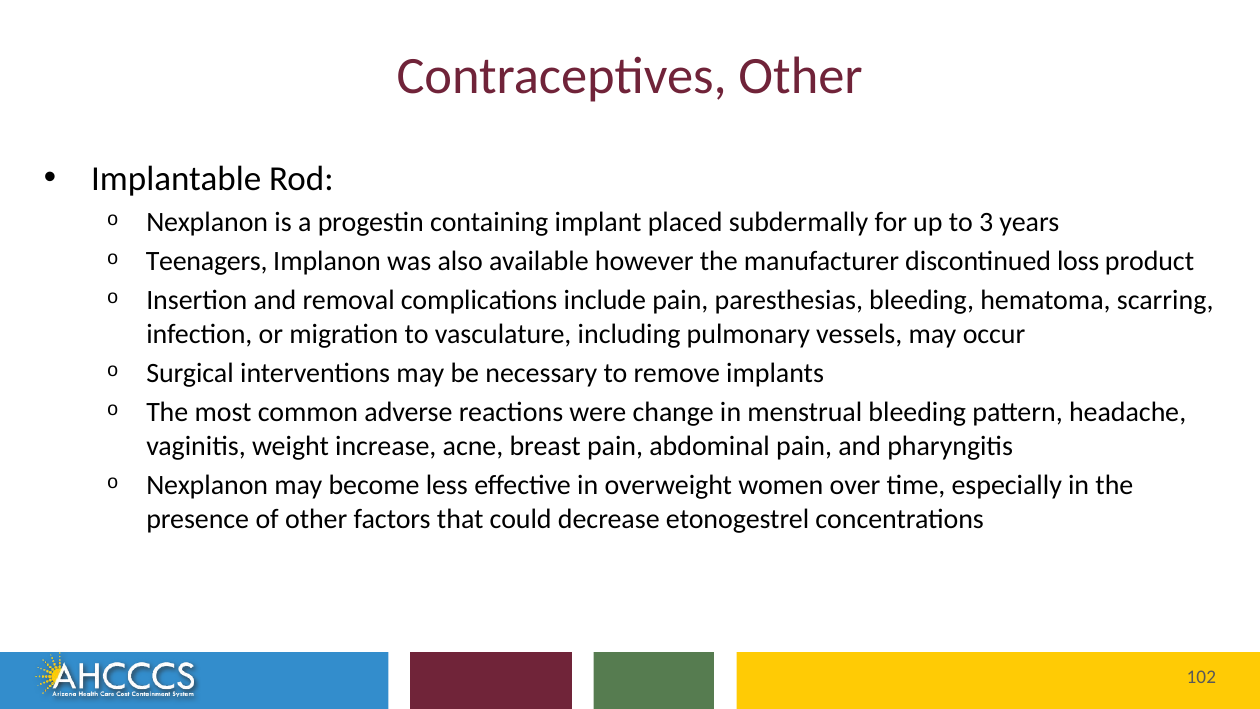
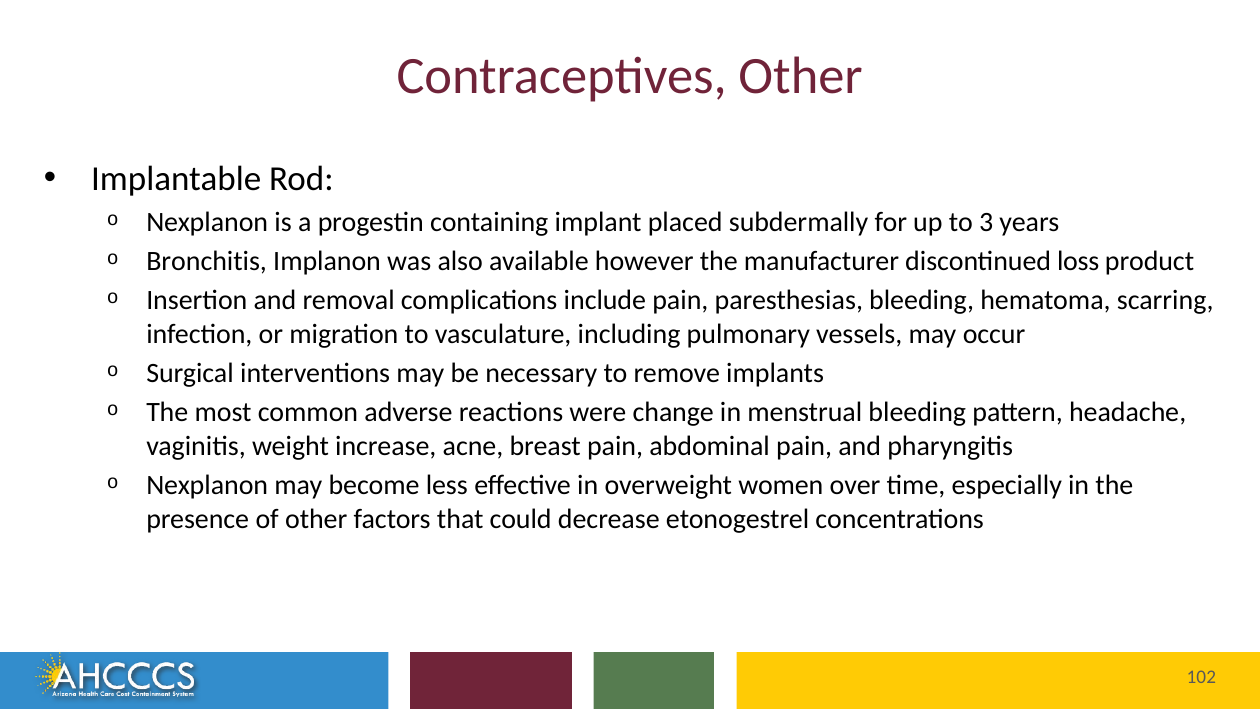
Teenagers: Teenagers -> Bronchitis (207, 261)
